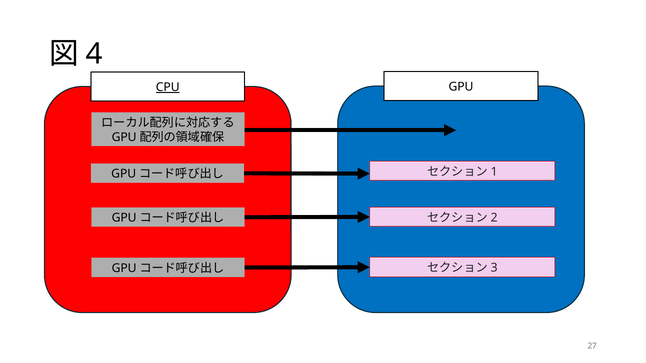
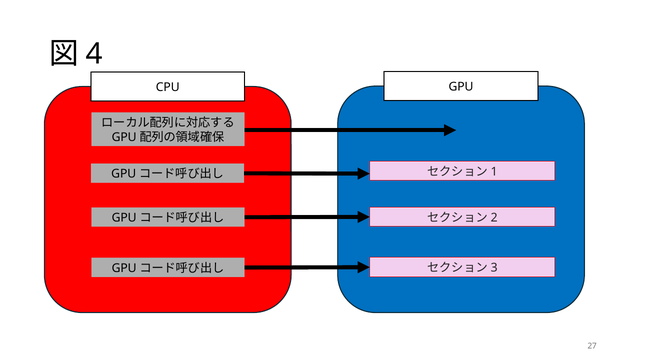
CPU underline: present -> none (168, 87)
